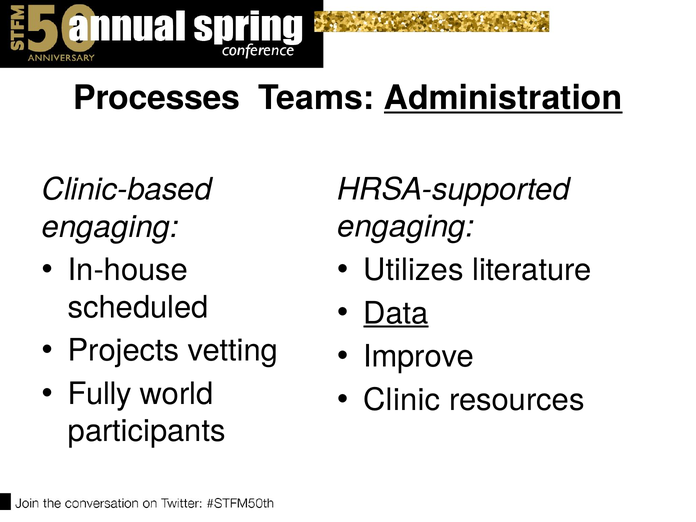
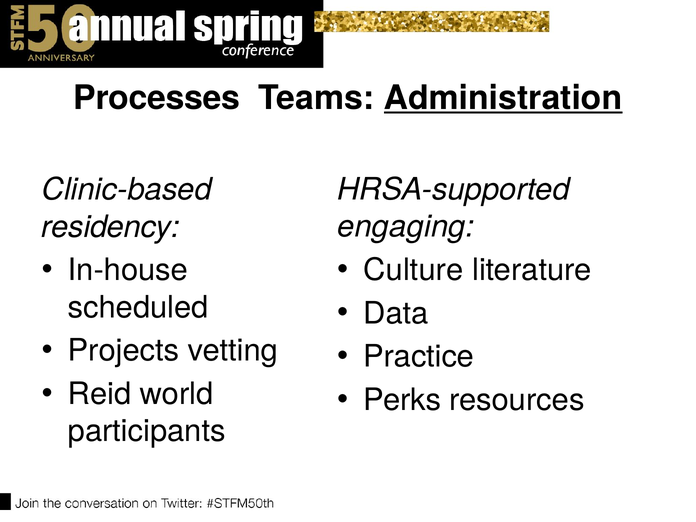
engaging: engaging -> residency (111, 227)
Utilizes: Utilizes -> Culture (413, 270)
Data underline: present -> none (396, 313)
Improve: Improve -> Practice (419, 357)
Fully: Fully -> Reid (100, 394)
Clinic: Clinic -> Perks (402, 400)
